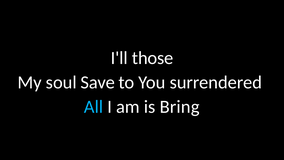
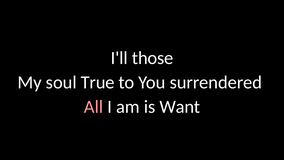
Save: Save -> True (98, 82)
All colour: light blue -> pink (94, 107)
Bring: Bring -> Want (180, 107)
